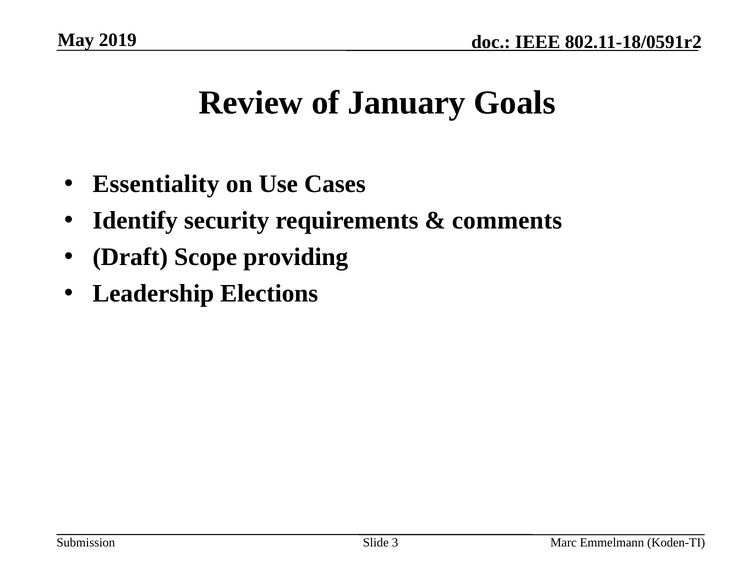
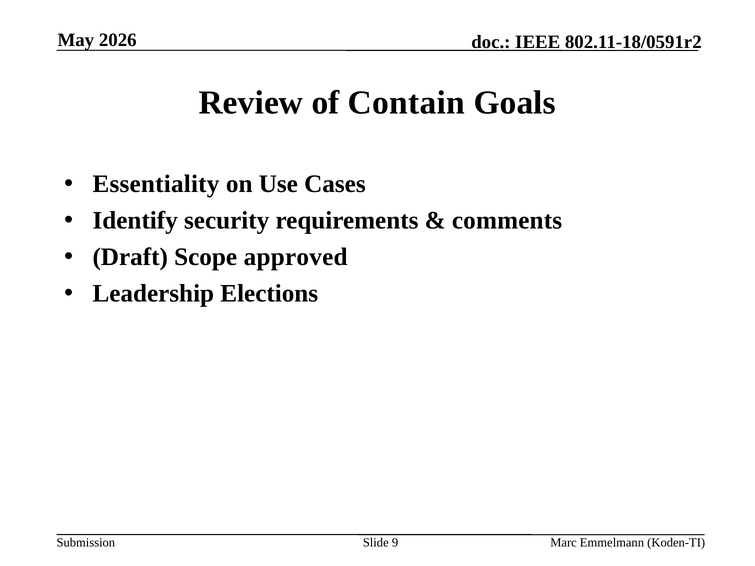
2019: 2019 -> 2026 (118, 40)
January: January -> Contain (406, 103)
providing: providing -> approved (296, 257)
3: 3 -> 9 (395, 543)
